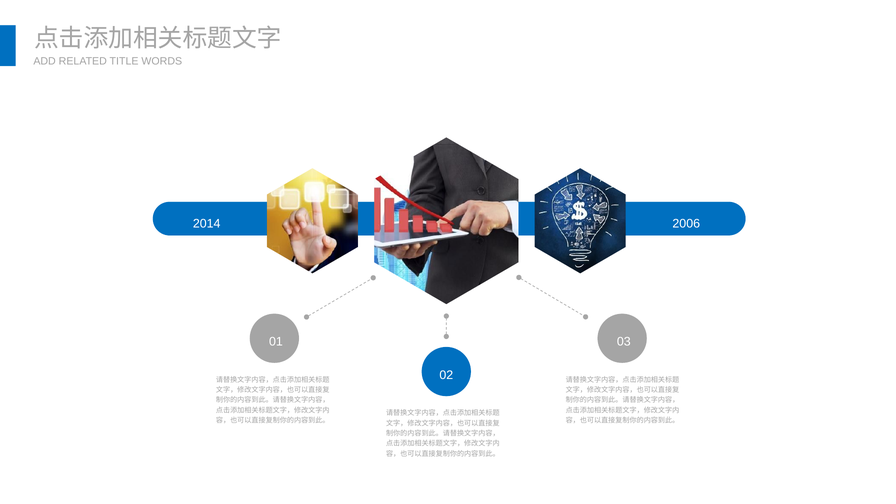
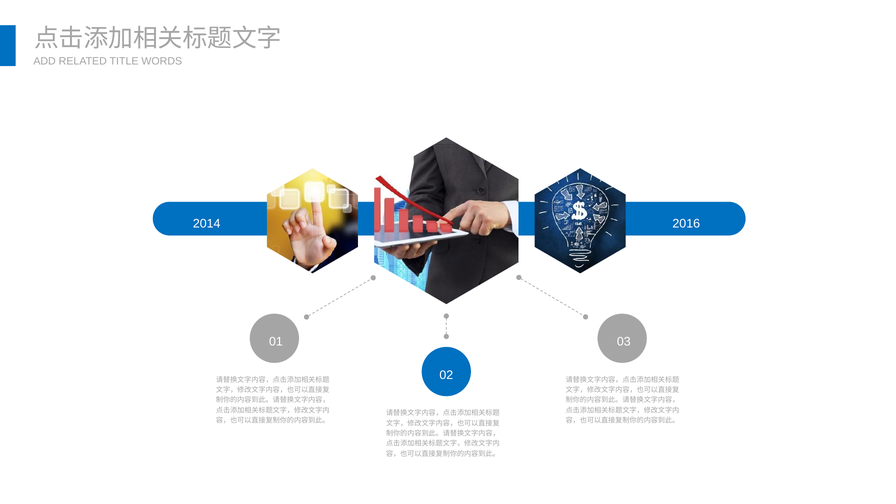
2006: 2006 -> 2016 (686, 224)
